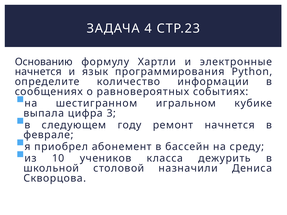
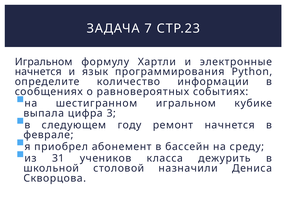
4: 4 -> 7 (148, 29)
Основанию: Основанию -> Игральном (44, 62)
10: 10 -> 31 (58, 159)
